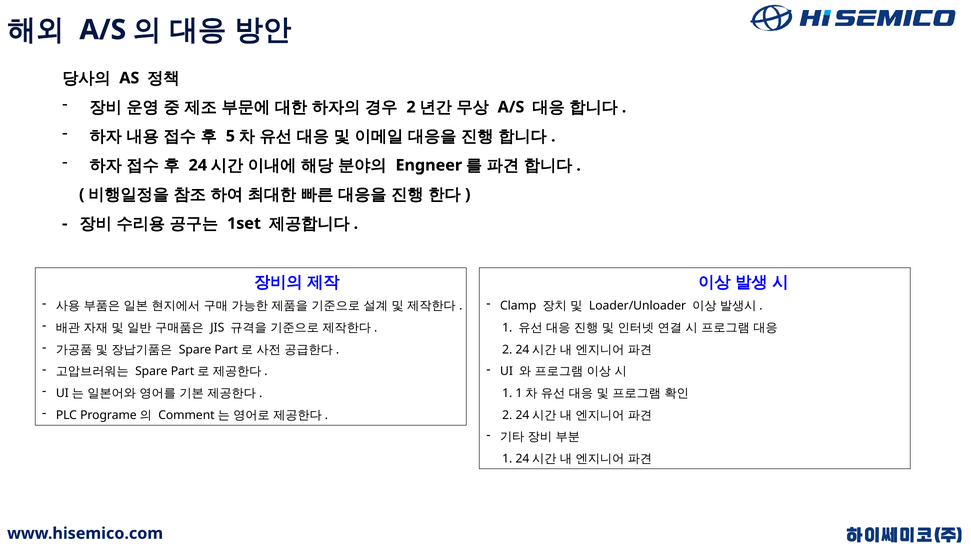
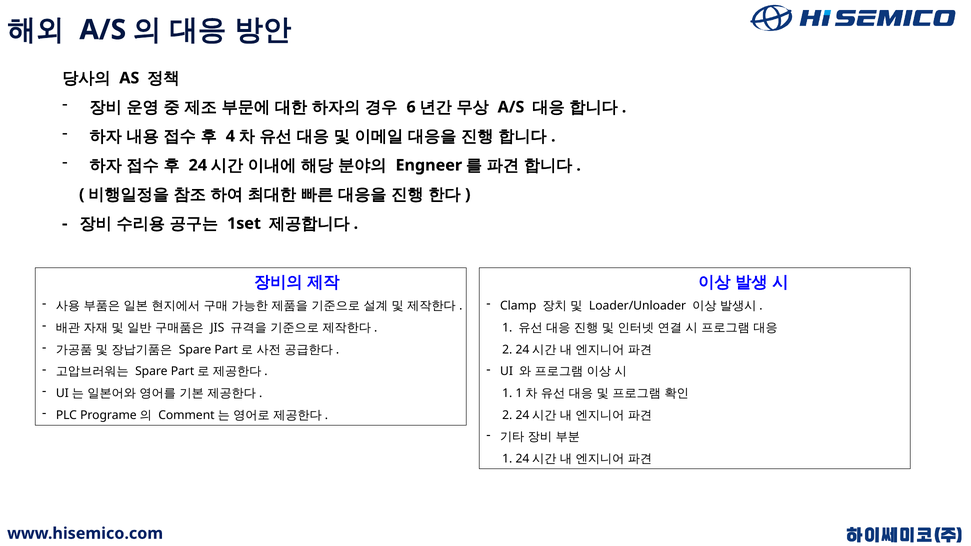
2: 2 -> 6 (411, 107)
5: 5 -> 4 (230, 136)
